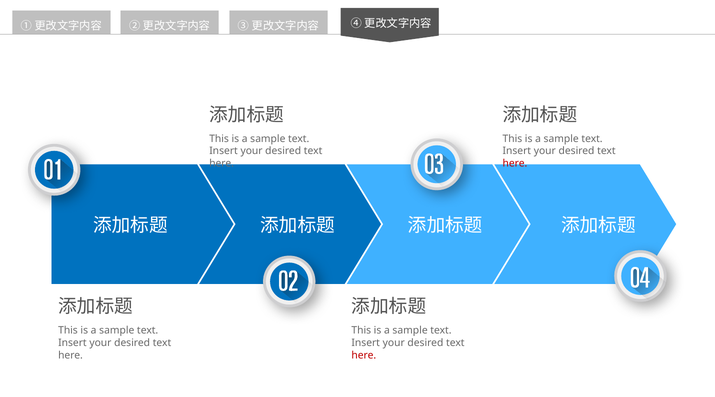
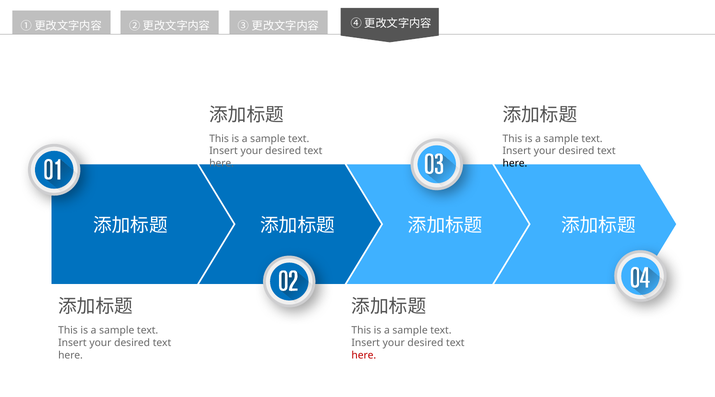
here colour: red -> black (515, 163)
